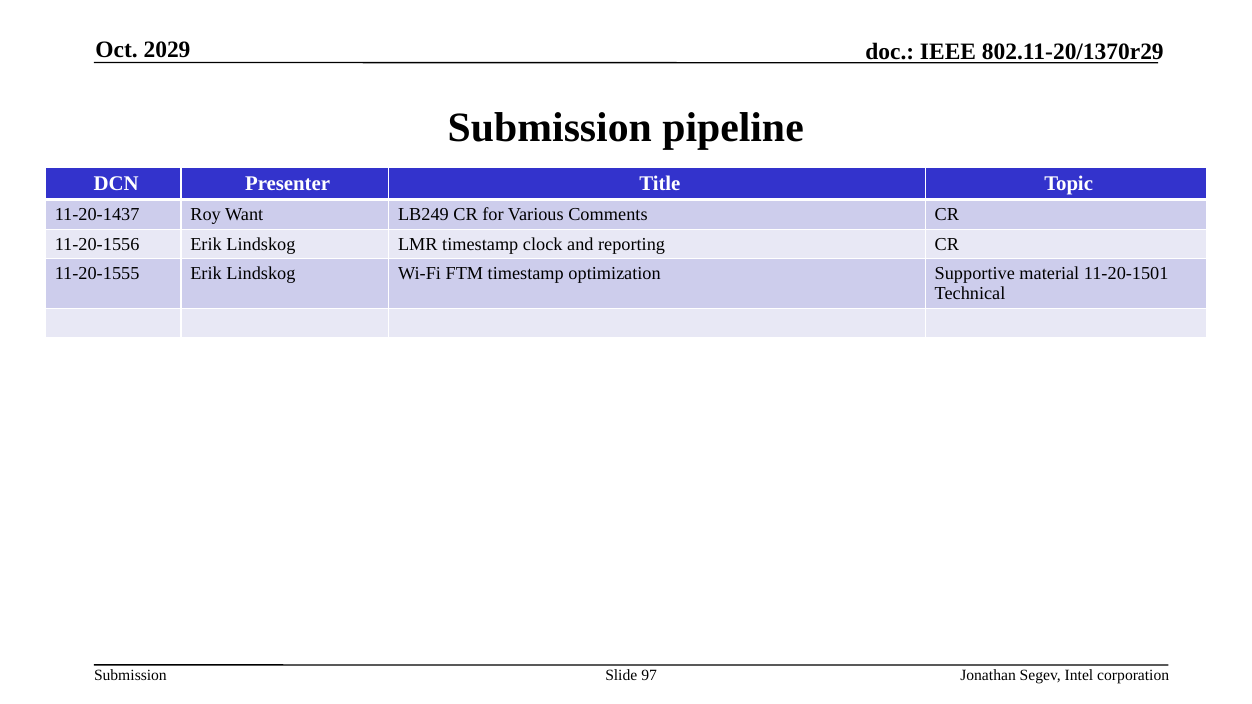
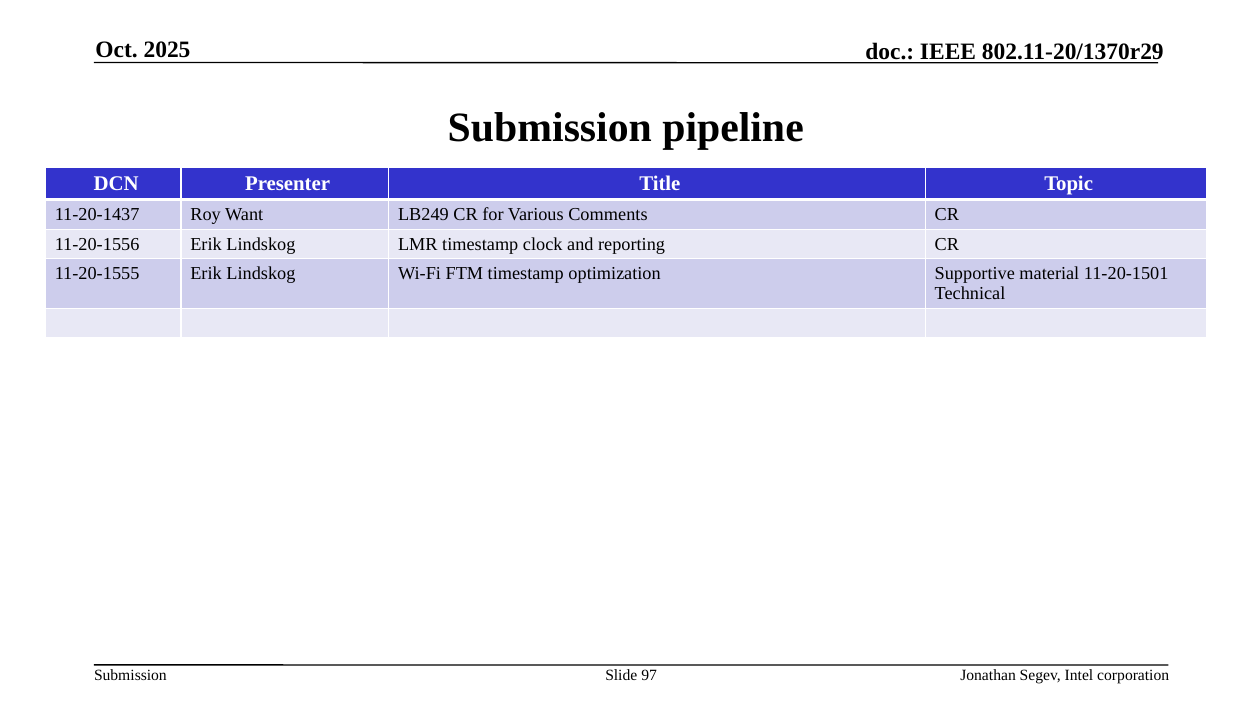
2029: 2029 -> 2025 (167, 50)
